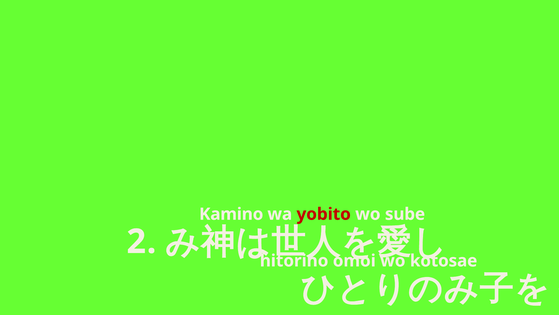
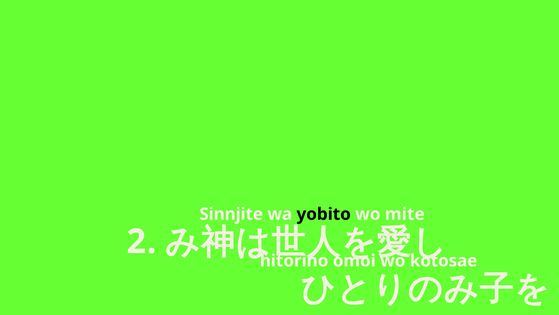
Kamino: Kamino -> Sinnjite (231, 214)
yobito colour: red -> black (324, 214)
sube: sube -> mite (405, 214)
